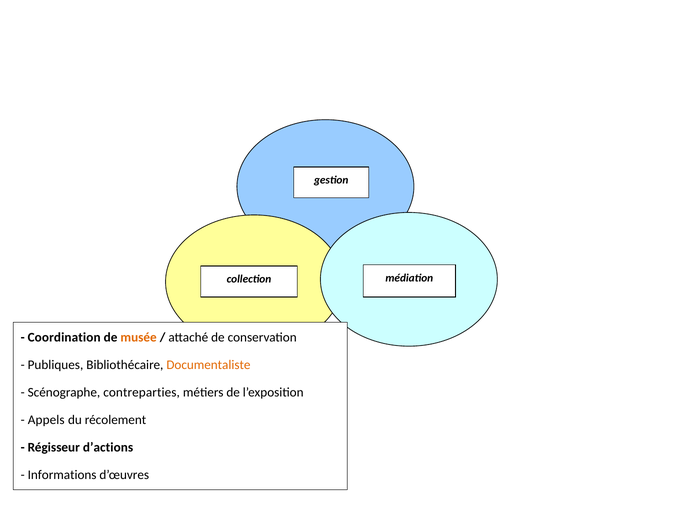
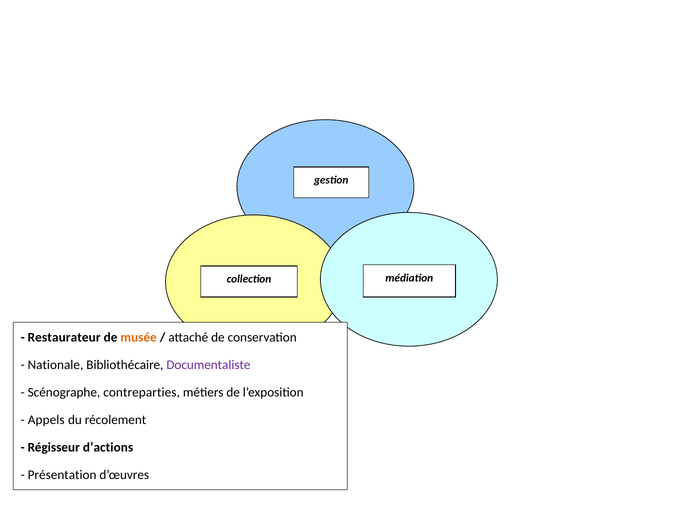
Coordination: Coordination -> Restaurateur (64, 337)
Publiques: Publiques -> Nationale (55, 365)
Documentaliste colour: orange -> purple (208, 365)
Informations: Informations -> Présentation (62, 475)
